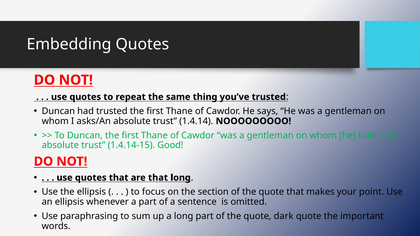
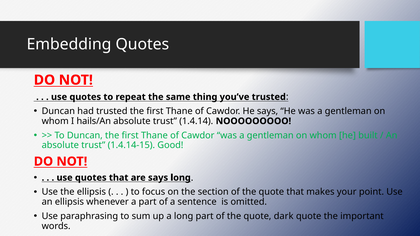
asks/An: asks/An -> hails/An (94, 121)
are that: that -> says (158, 178)
